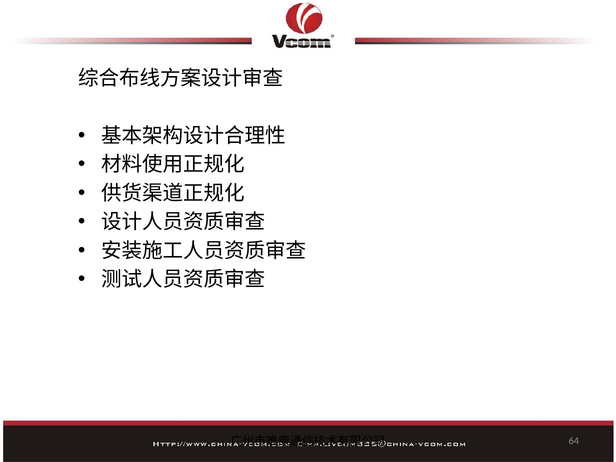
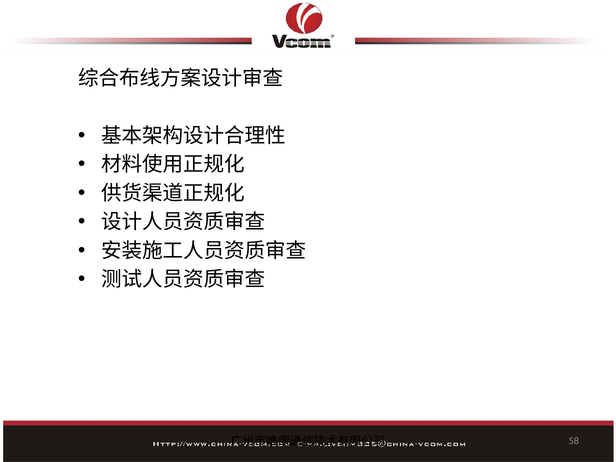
64: 64 -> 58 (574, 441)
